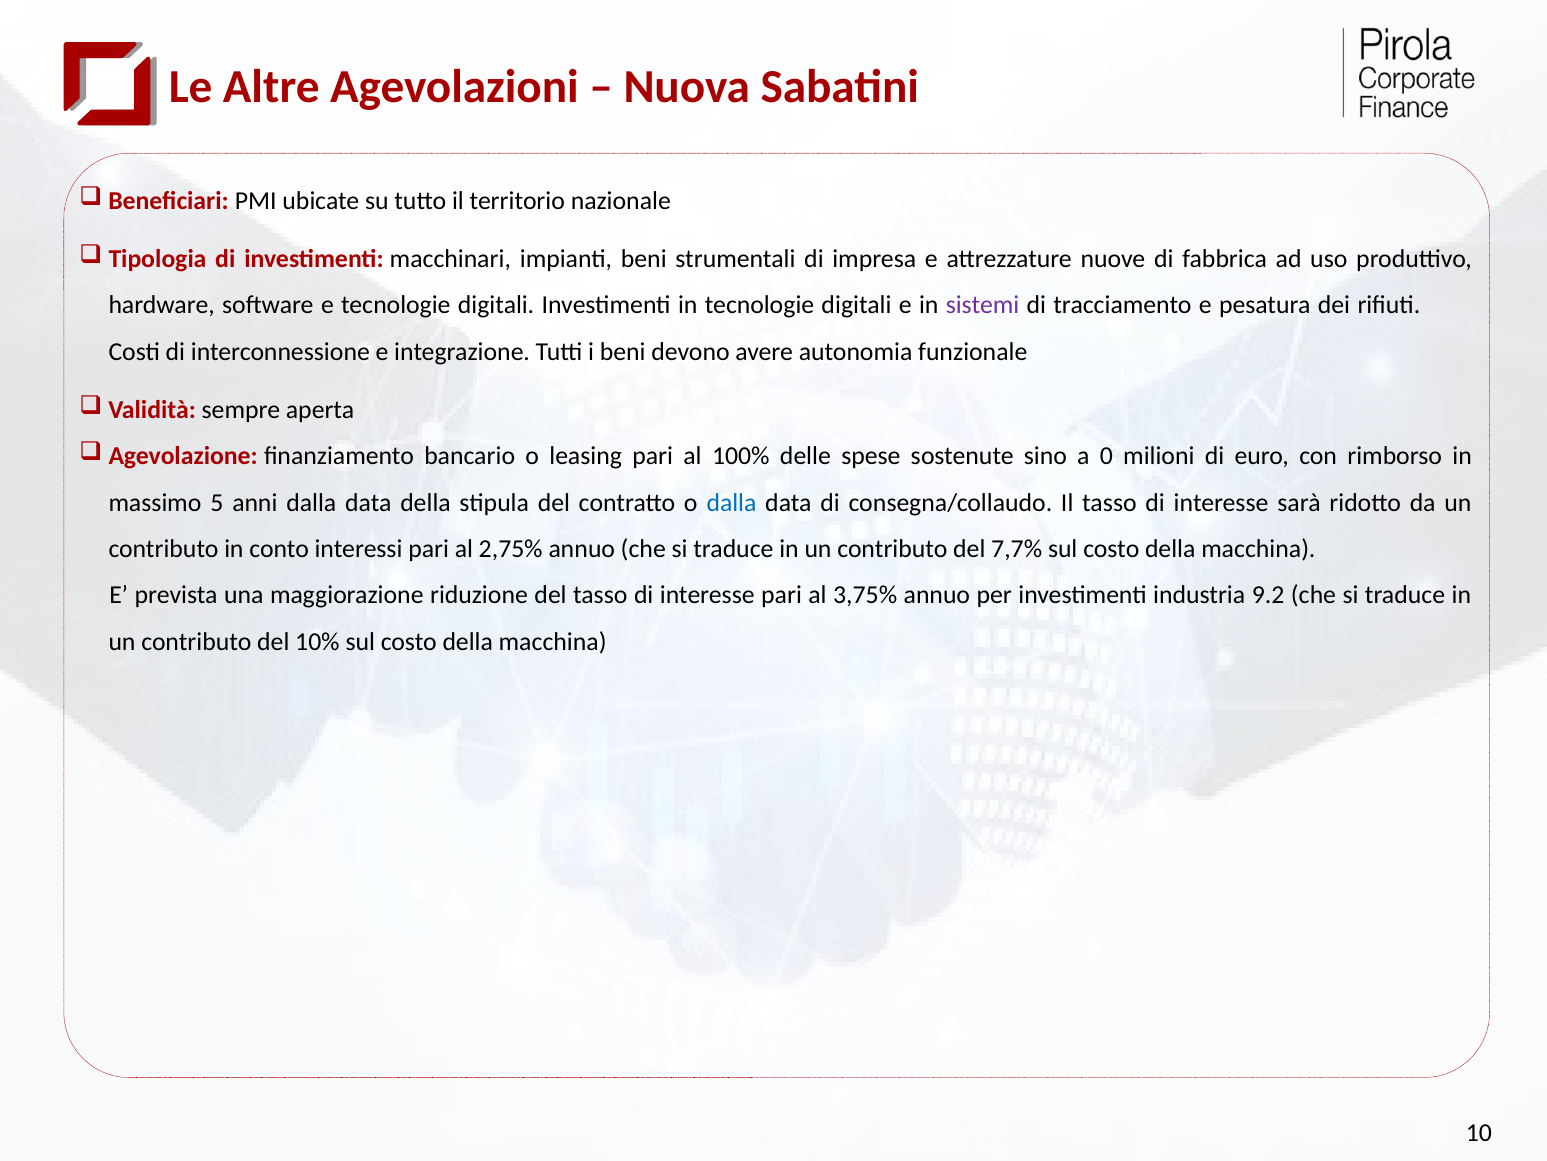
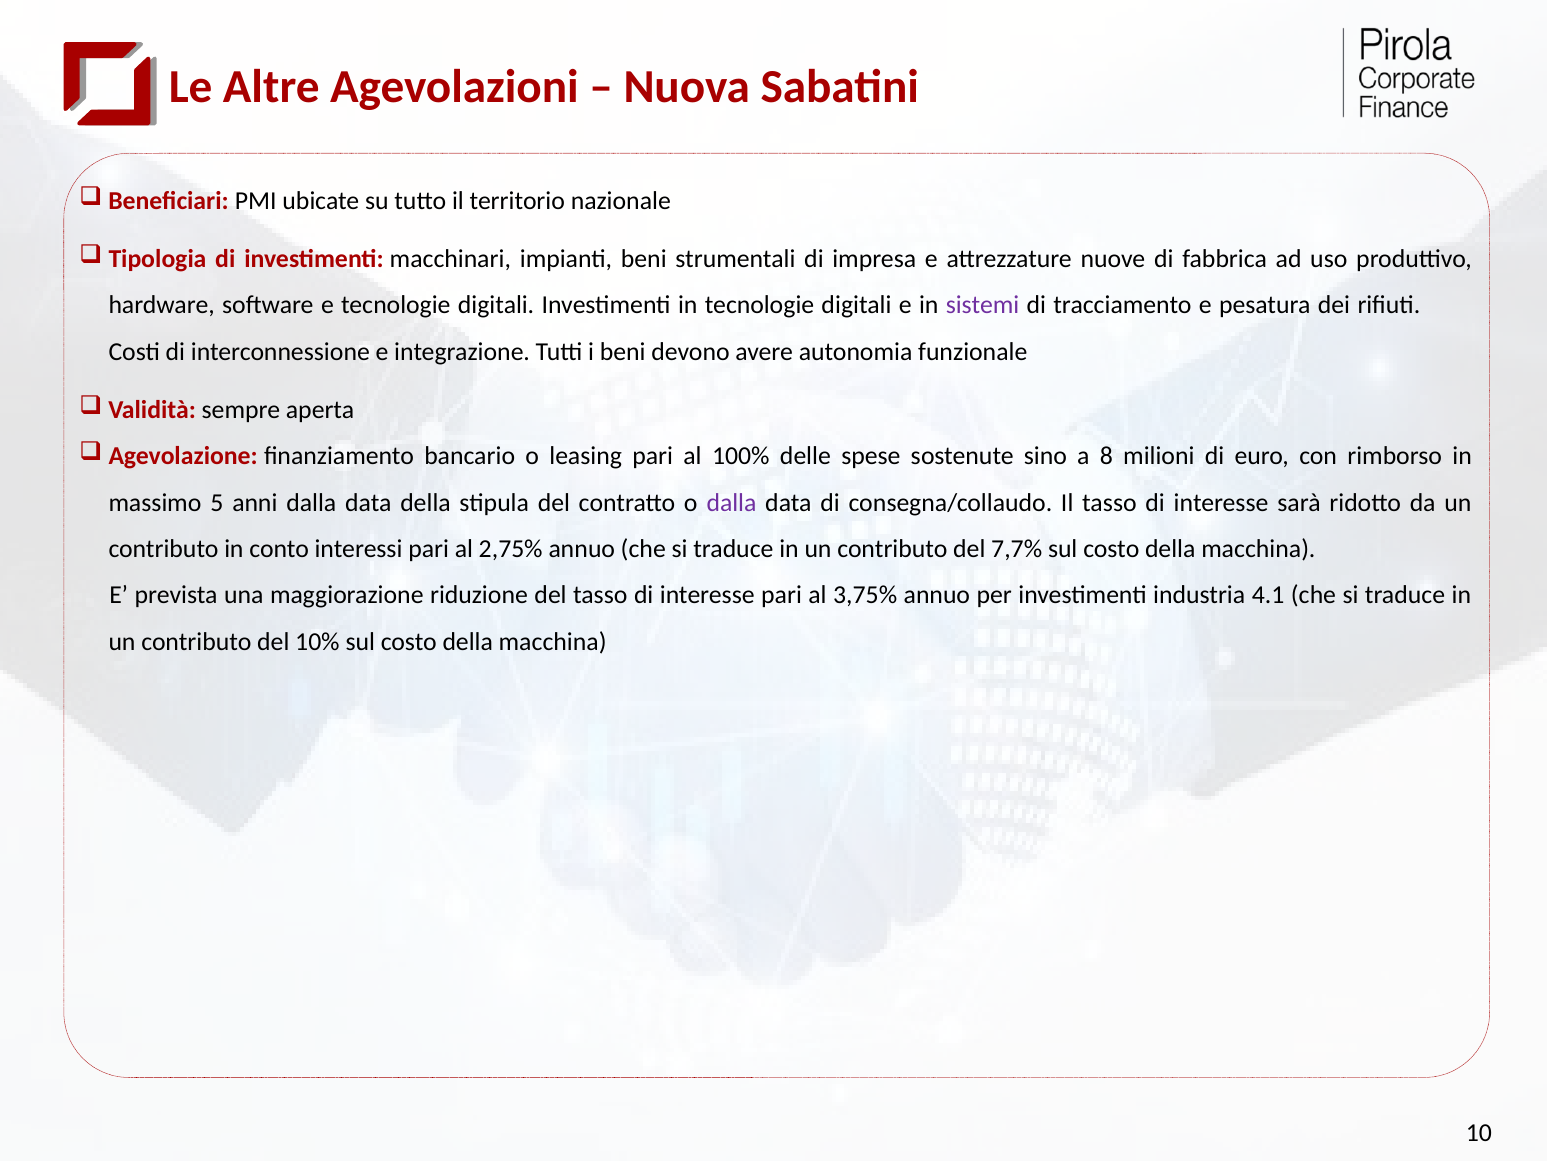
0: 0 -> 8 (1106, 456)
dalla colour: blue -> purple (732, 502)
9.2: 9.2 -> 4.1 (1268, 595)
